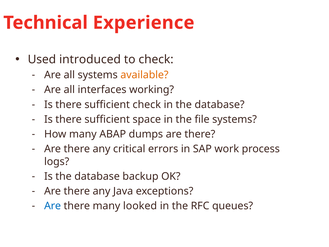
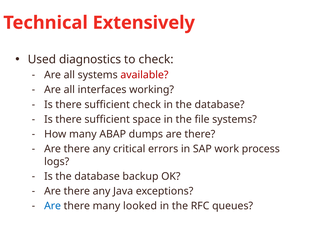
Experience: Experience -> Extensively (144, 23)
introduced: introduced -> diagnostics (90, 59)
available colour: orange -> red (144, 75)
